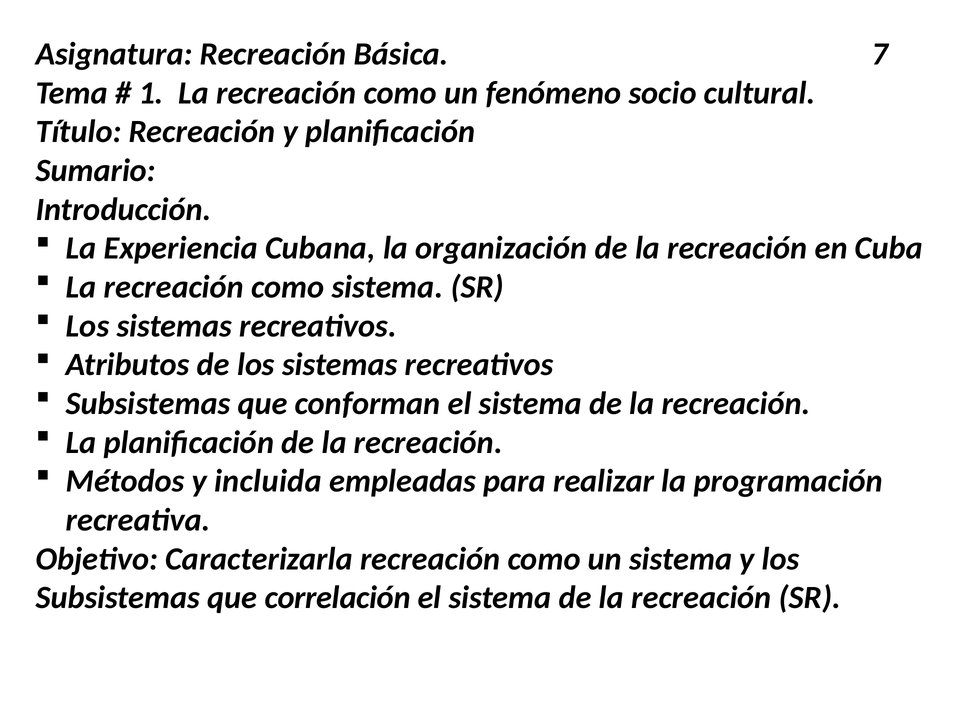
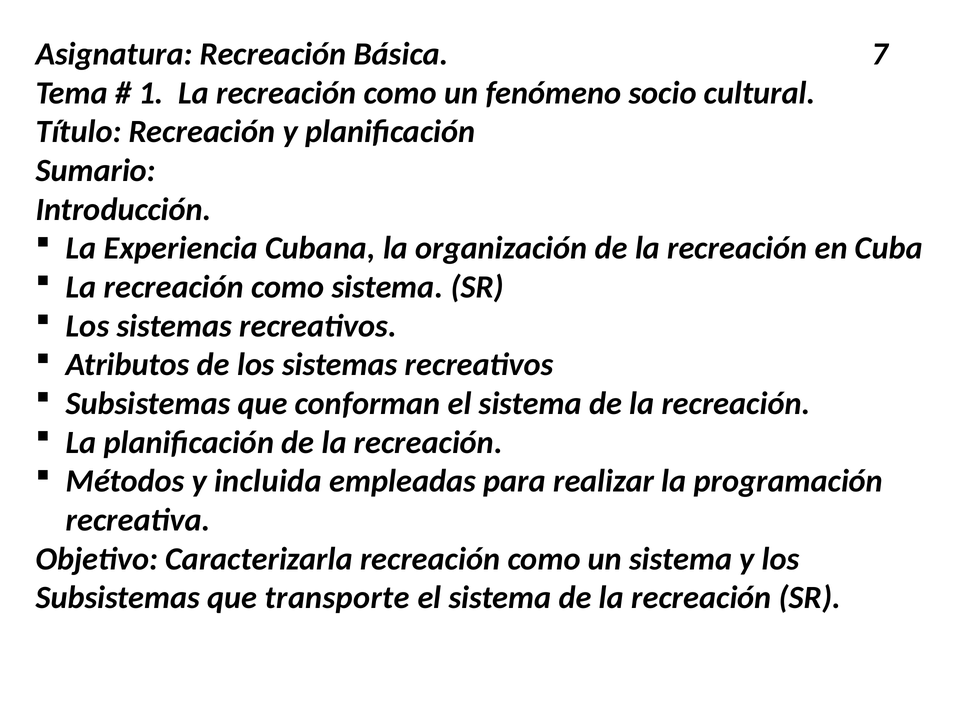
correlación: correlación -> transporte (337, 597)
